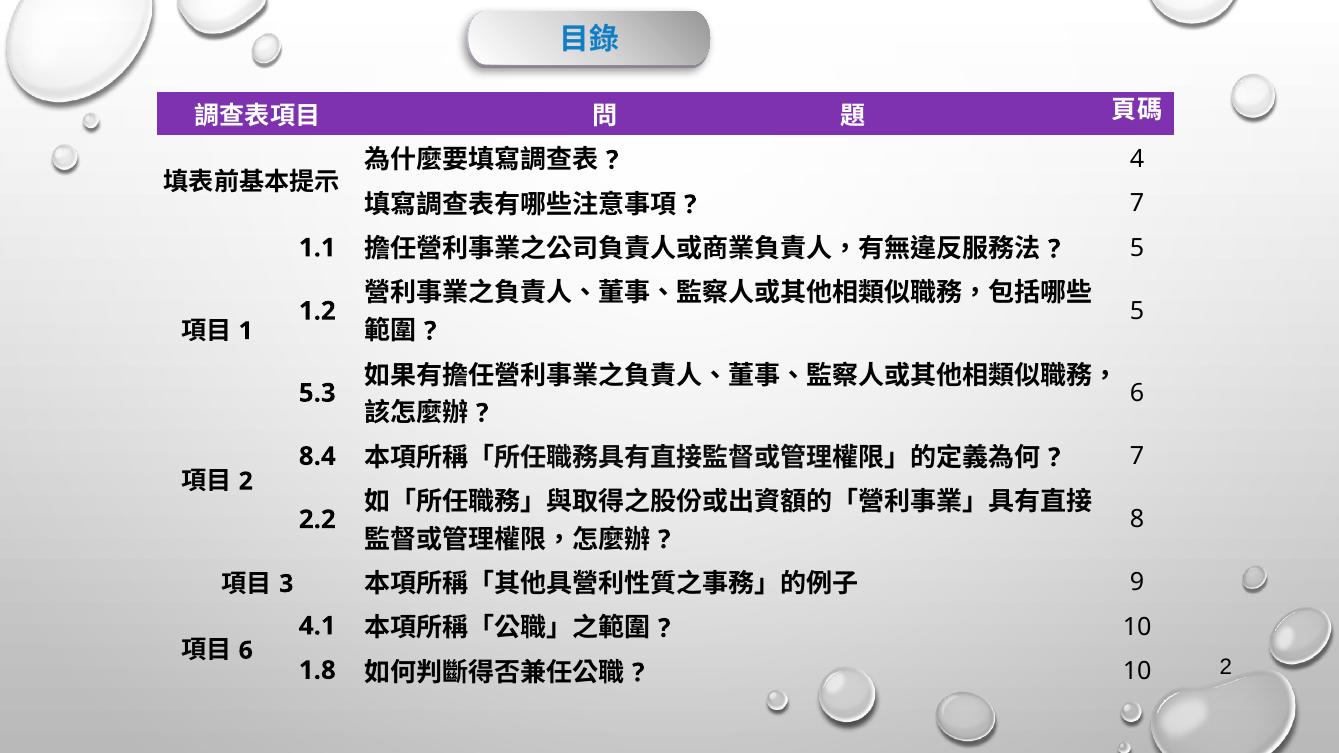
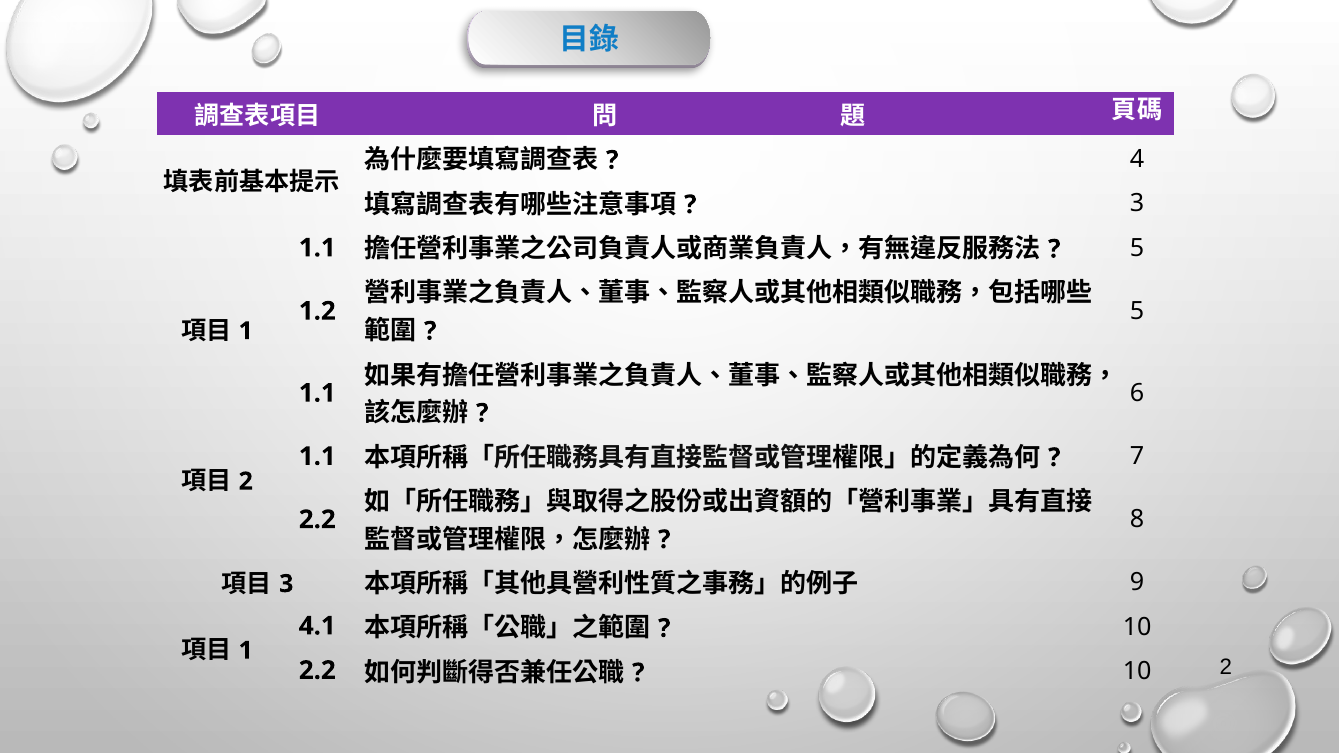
7: 7 -> 3 (1137, 203)
5.3: 5.3 -> 1.1 (317, 393)
8.4: 8.4 -> 1.1 (317, 456)
6: 6 -> 1 (246, 651)
1.8: 1.8 -> 2.2 (317, 671)
